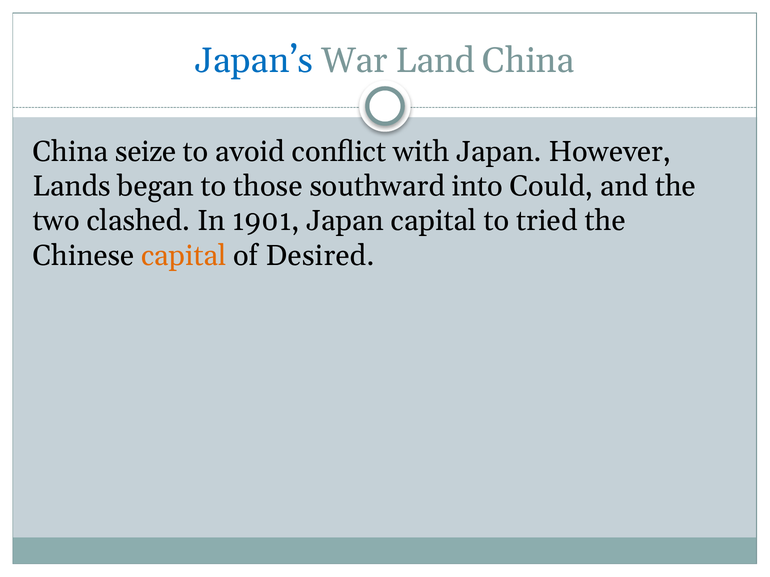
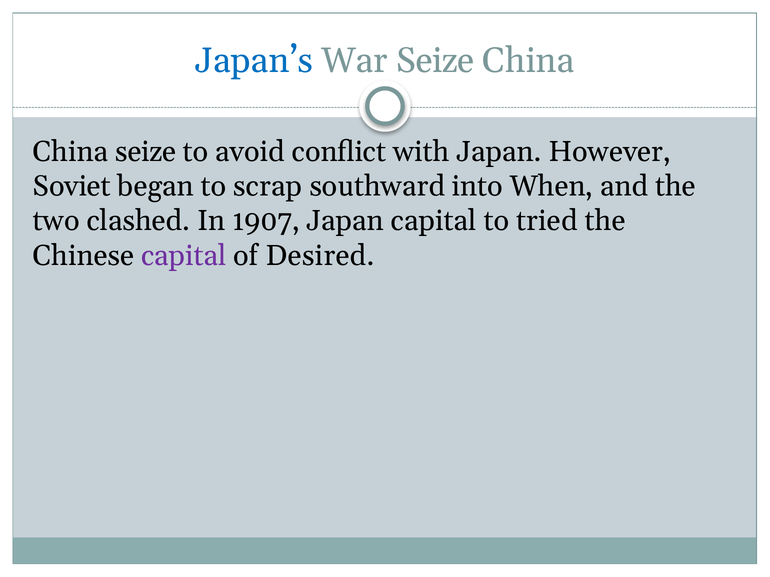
War Land: Land -> Seize (435, 61)
Lands: Lands -> Soviet (72, 186)
those: those -> scrap (268, 186)
Could: Could -> When (552, 186)
1901: 1901 -> 1907 (266, 221)
capital colour: orange -> purple (184, 256)
